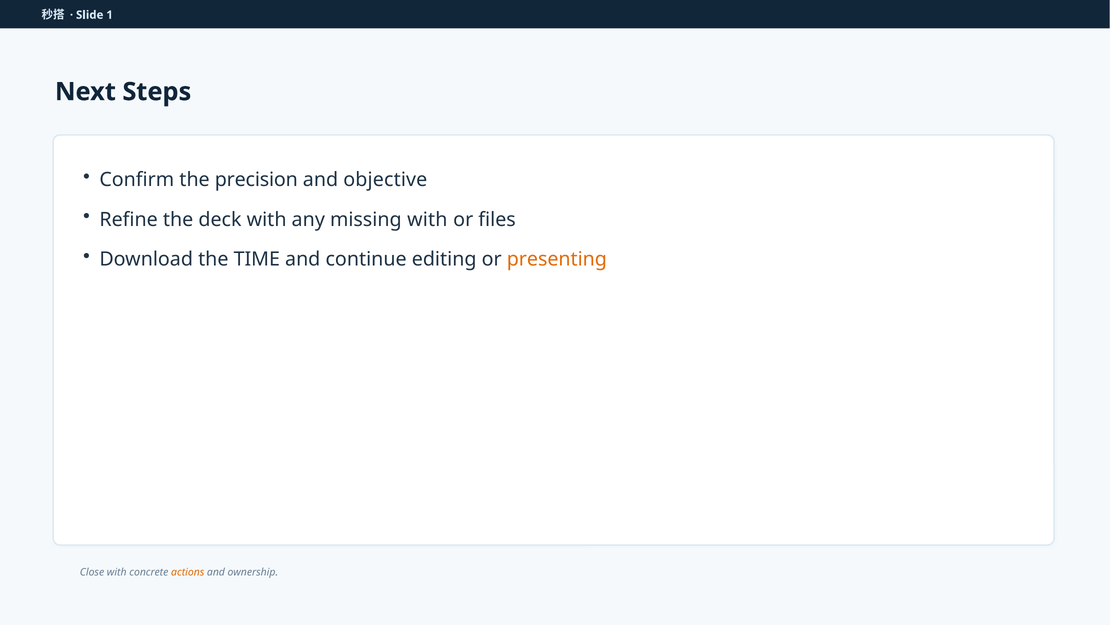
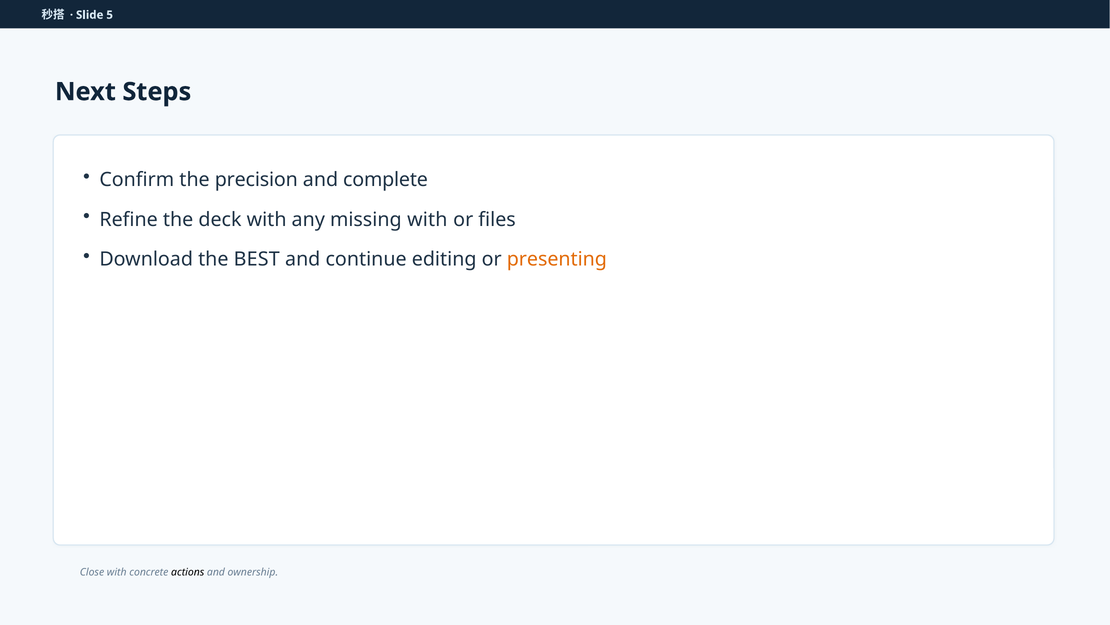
1: 1 -> 5 (110, 15)
objective: objective -> complete (385, 180)
TIME: TIME -> BEST (257, 259)
actions colour: orange -> black (188, 572)
